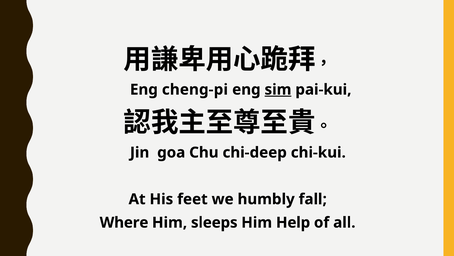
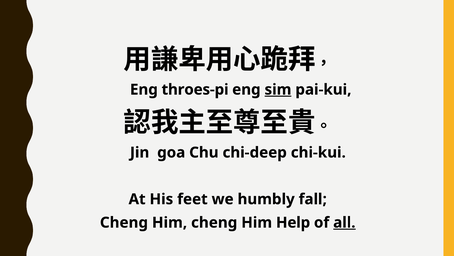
cheng-pi: cheng-pi -> throes-pi (195, 89)
Where: Where -> Cheng (124, 222)
Him sleeps: sleeps -> cheng (214, 222)
all underline: none -> present (344, 222)
